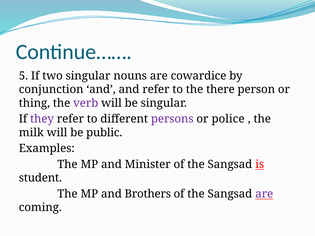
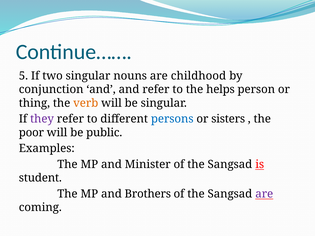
cowardice: cowardice -> childhood (198, 76)
there: there -> helps (220, 89)
verb colour: purple -> orange (86, 103)
persons colour: purple -> blue (172, 119)
police: police -> sisters (228, 119)
milk: milk -> poor (31, 133)
